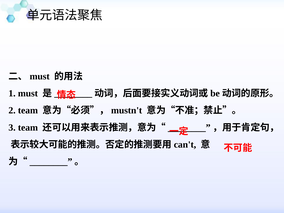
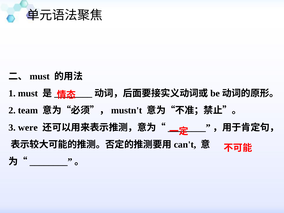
3 team: team -> were (28, 127)
